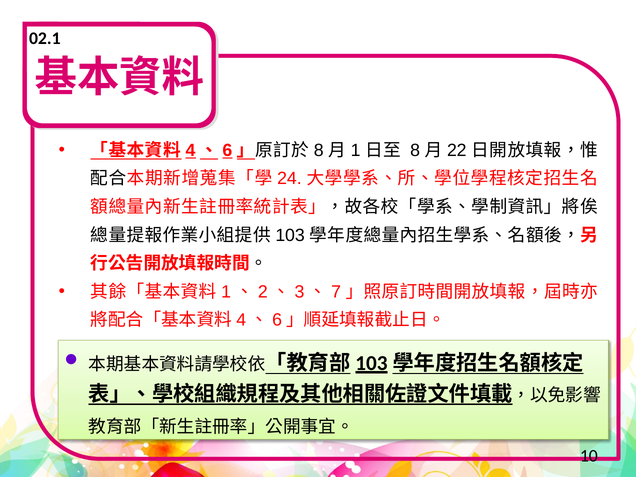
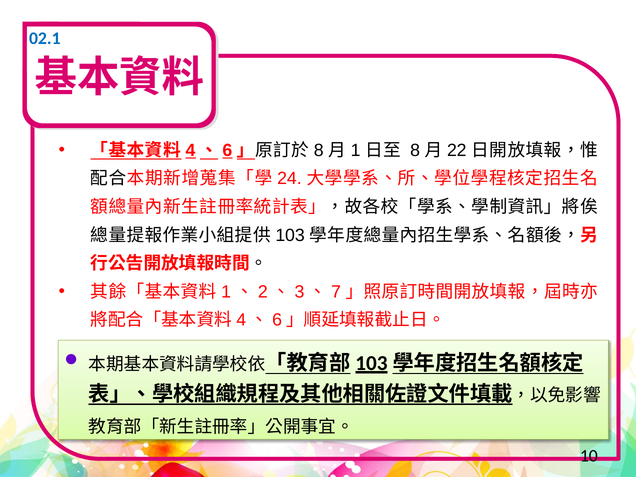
02.1 colour: black -> blue (45, 38)
